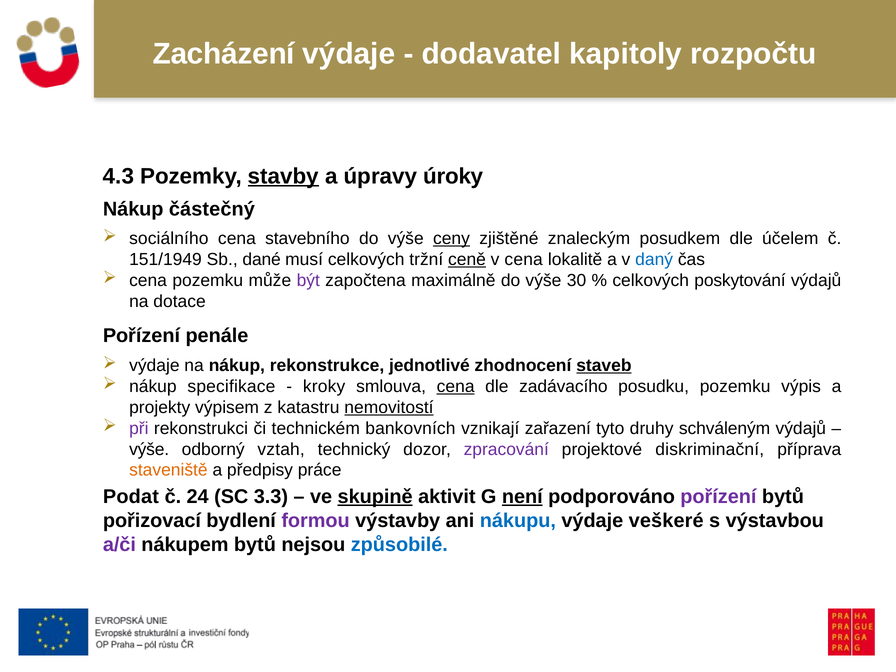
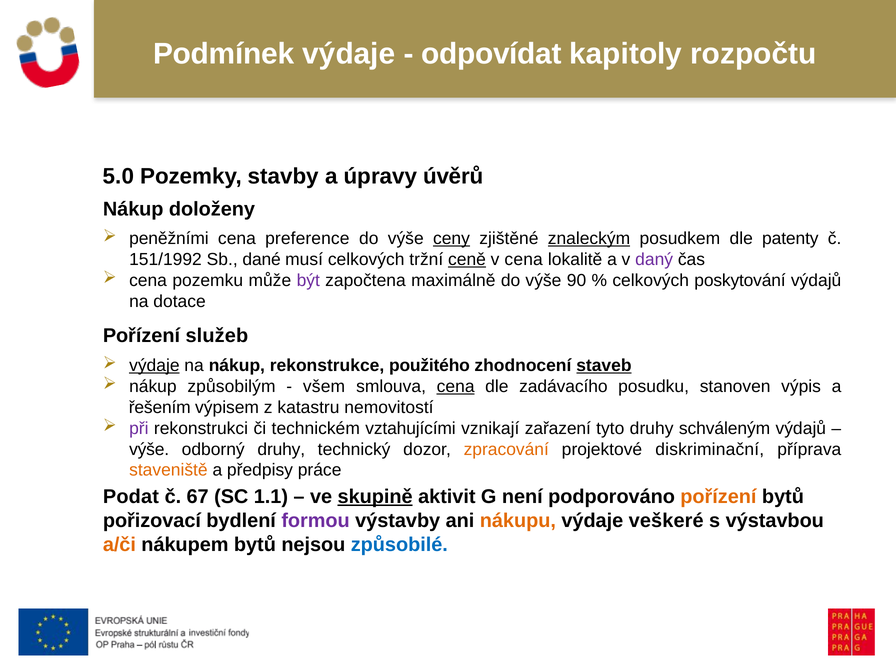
Zacházení: Zacházení -> Podmínek (224, 54)
dodavatel: dodavatel -> odpovídat (492, 54)
4.3: 4.3 -> 5.0 (118, 176)
stavby underline: present -> none (283, 176)
úroky: úroky -> úvěrů (453, 176)
částečný: částečný -> doloženy (212, 209)
sociálního: sociálního -> peněžními (169, 239)
stavebního: stavebního -> preference (307, 239)
znaleckým underline: none -> present (589, 239)
účelem: účelem -> patenty (790, 239)
151/1949: 151/1949 -> 151/1992 (165, 260)
daný colour: blue -> purple (654, 260)
30: 30 -> 90 (577, 281)
penále: penále -> služeb (217, 336)
výdaje underline: none -> present (154, 366)
jednotlivé: jednotlivé -> použitého (429, 366)
specifikace: specifikace -> způsobilým (231, 387)
kroky: kroky -> všem (324, 387)
posudku pozemku: pozemku -> stanoven (735, 387)
projekty: projekty -> řešením (160, 407)
nemovitostí underline: present -> none (389, 407)
bankovních: bankovních -> vztahujícími (411, 428)
odborný vztah: vztah -> druhy (281, 449)
zpracování colour: purple -> orange (506, 449)
24: 24 -> 67 (198, 497)
3.3: 3.3 -> 1.1 (271, 497)
není underline: present -> none (522, 497)
pořízení colour: purple -> orange (718, 497)
nákupu colour: blue -> orange (518, 521)
a/či colour: purple -> orange (119, 545)
